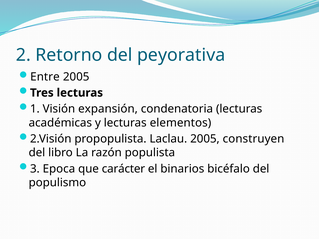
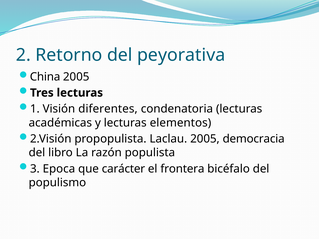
Entre: Entre -> China (45, 77)
expansión: expansión -> diferentes (108, 109)
construyen: construyen -> democracia (254, 139)
binarios: binarios -> frontera (182, 169)
